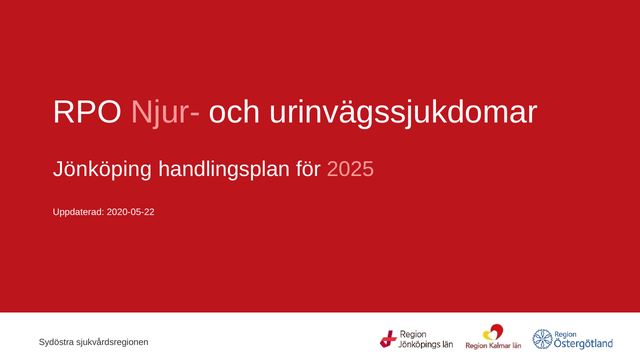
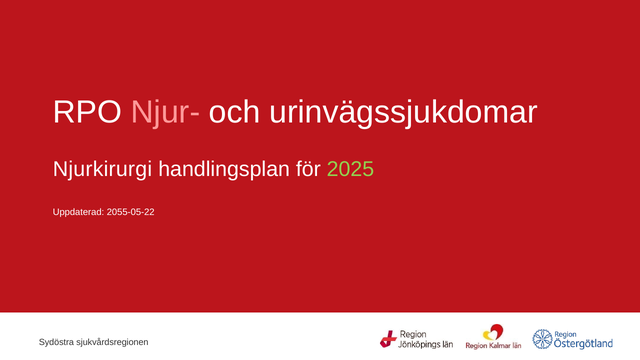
Jönköping: Jönköping -> Njurkirurgi (102, 169)
2025 colour: pink -> light green (350, 169)
2020-05-22: 2020-05-22 -> 2055-05-22 (131, 212)
